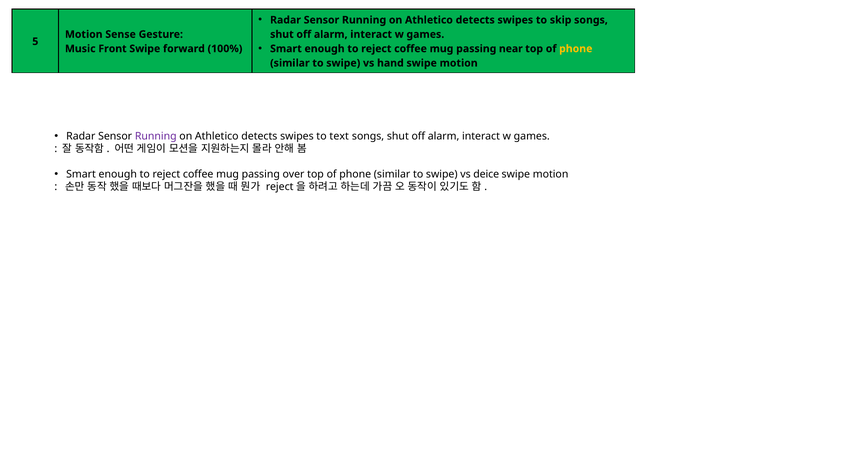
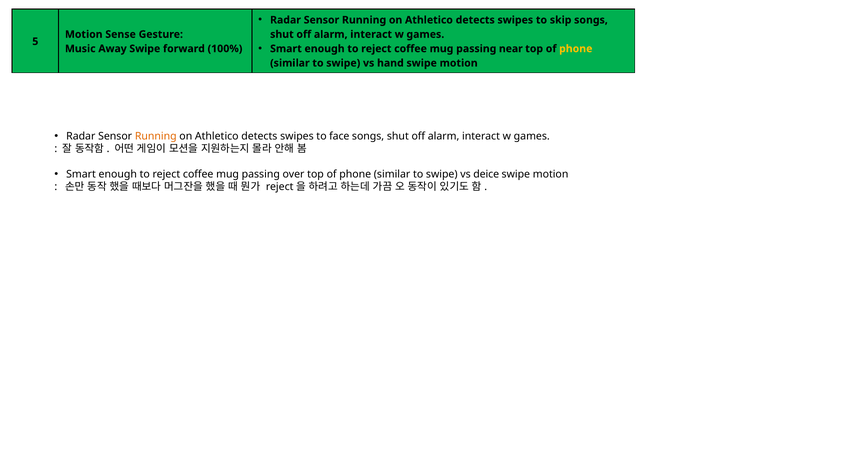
Front: Front -> Away (113, 49)
Running colour: purple -> orange (156, 136)
text: text -> face (339, 136)
